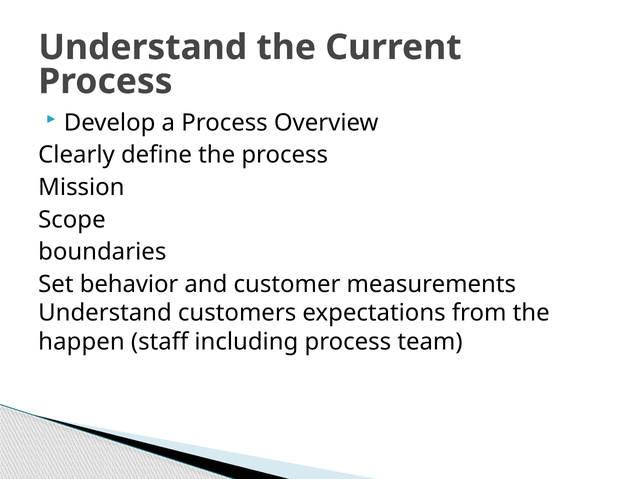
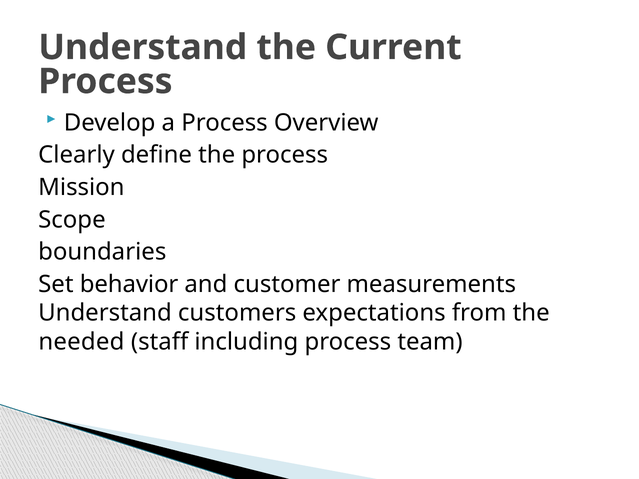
happen: happen -> needed (81, 342)
